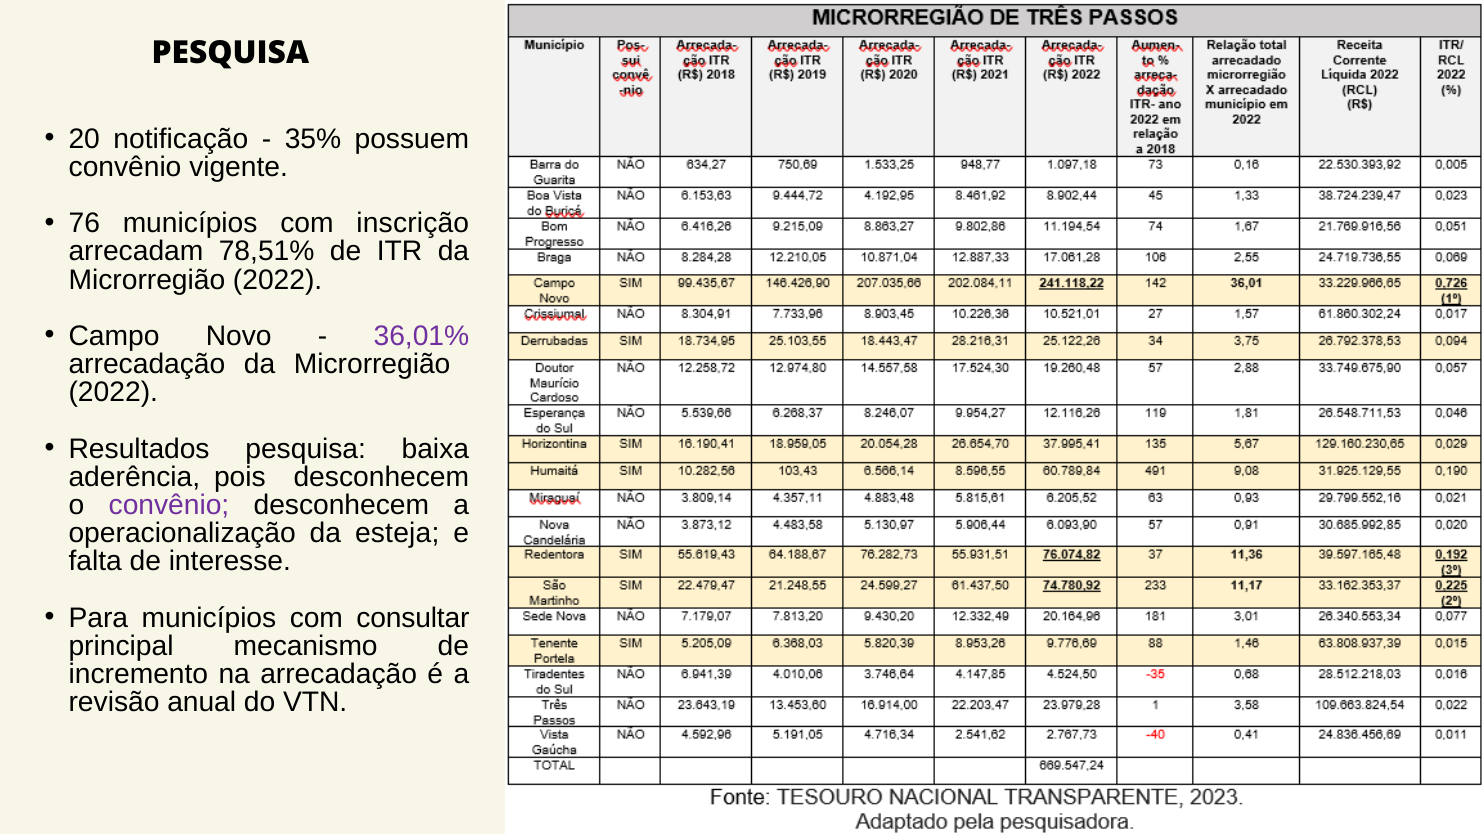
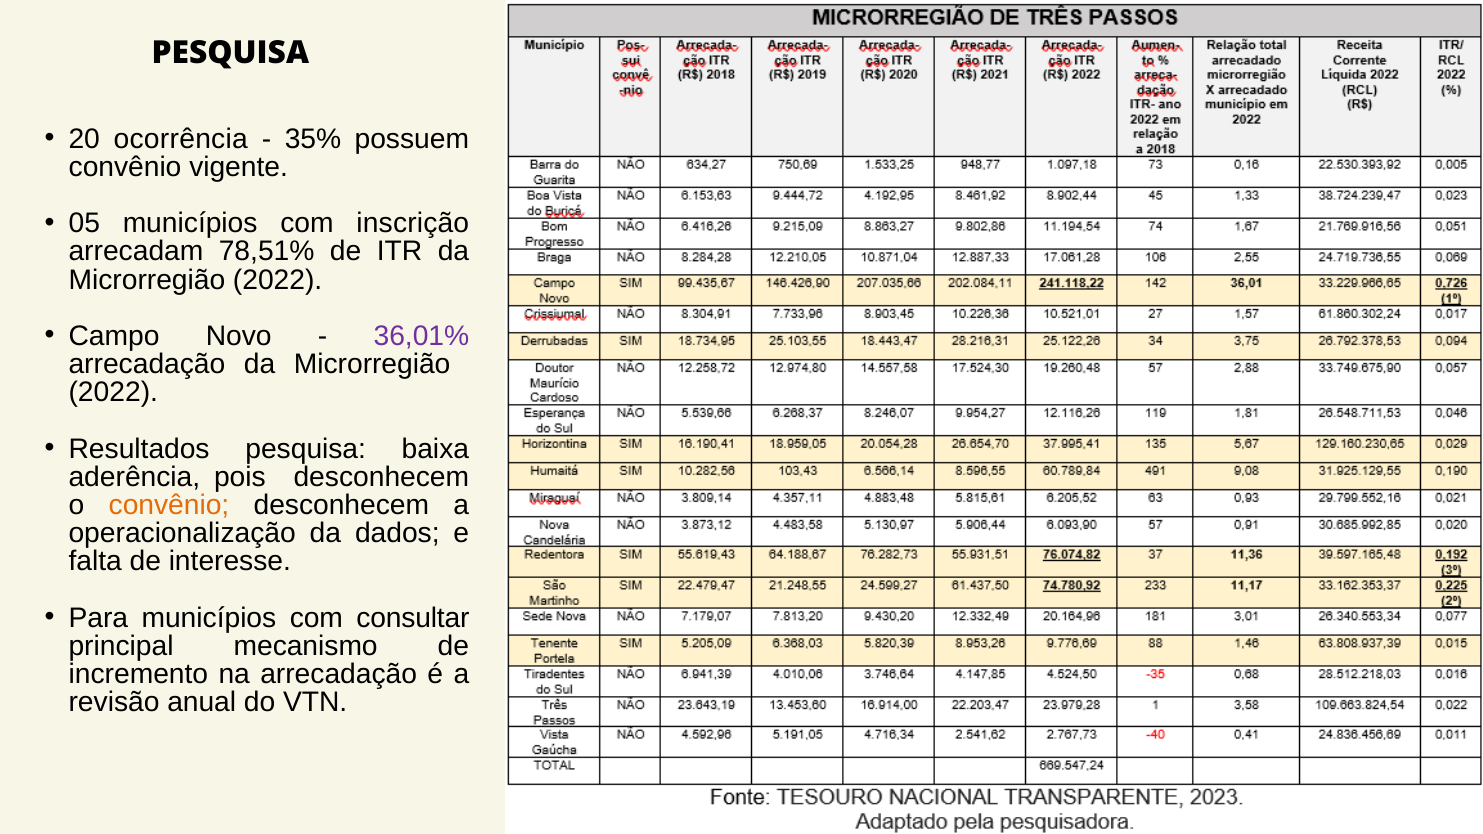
notificação: notificação -> ocorrência (181, 139)
76: 76 -> 05 (84, 223)
convênio colour: purple -> orange (169, 505)
esteja: esteja -> dados (397, 534)
